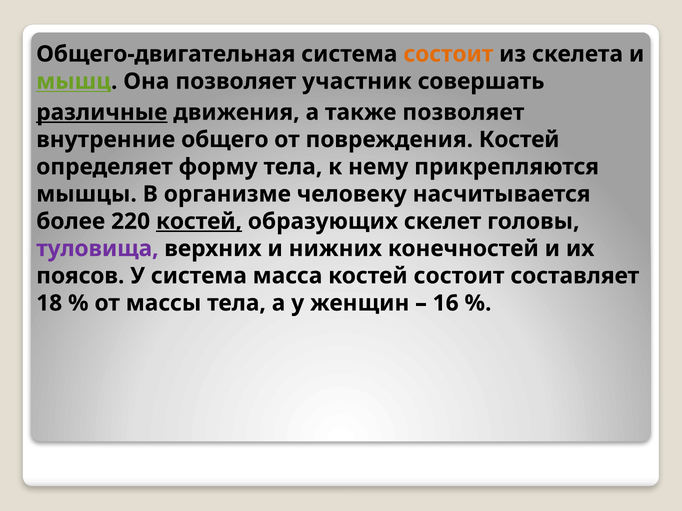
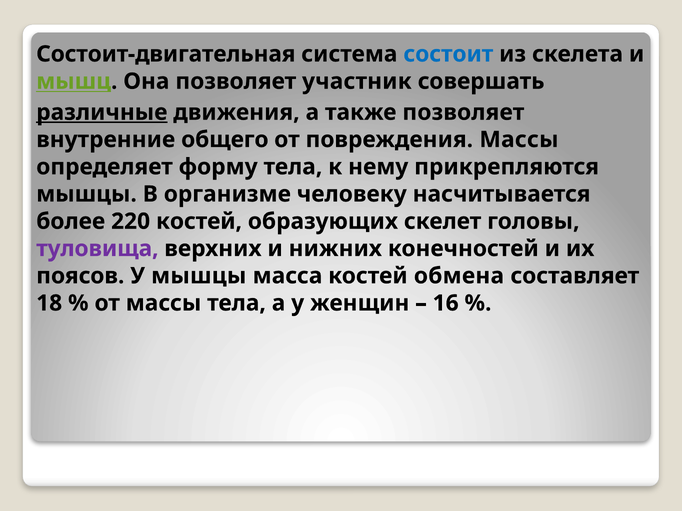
Общего-двигательная: Общего-двигательная -> Состоит-двигательная (166, 54)
состоит colour: orange -> blue (448, 54)
повреждения Костей: Костей -> Массы (519, 140)
костей underline: present -> none (199, 222)
У система: система -> мышцы (199, 276)
костей состоит: состоит -> обмена (459, 276)
